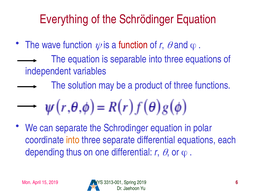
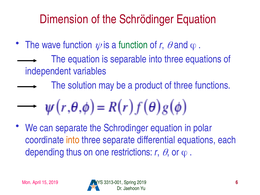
Everything: Everything -> Dimension (64, 19)
function colour: red -> green (133, 45)
one differential: differential -> restrictions (132, 152)
